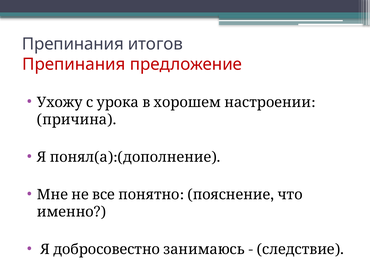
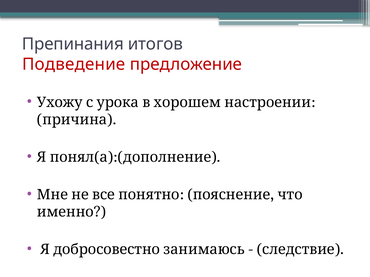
Препинания: Препинания -> Подведение (74, 64)
